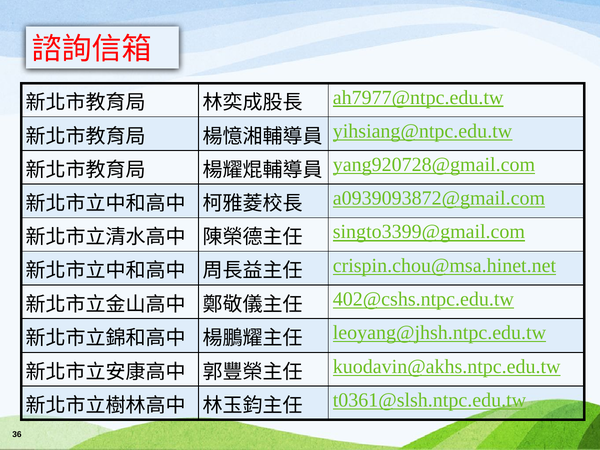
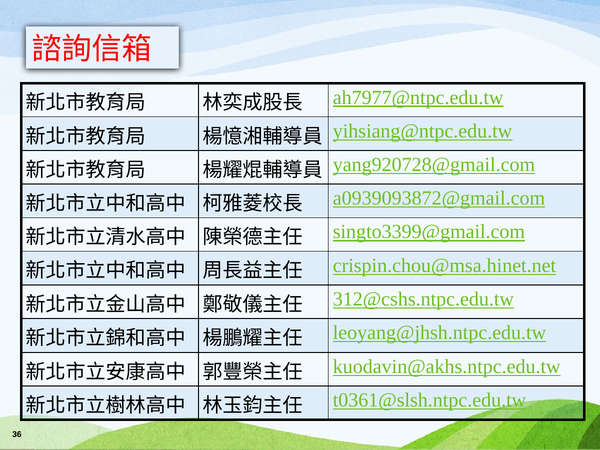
402@cshs.ntpc.edu.tw: 402@cshs.ntpc.edu.tw -> 312@cshs.ntpc.edu.tw (423, 299)
